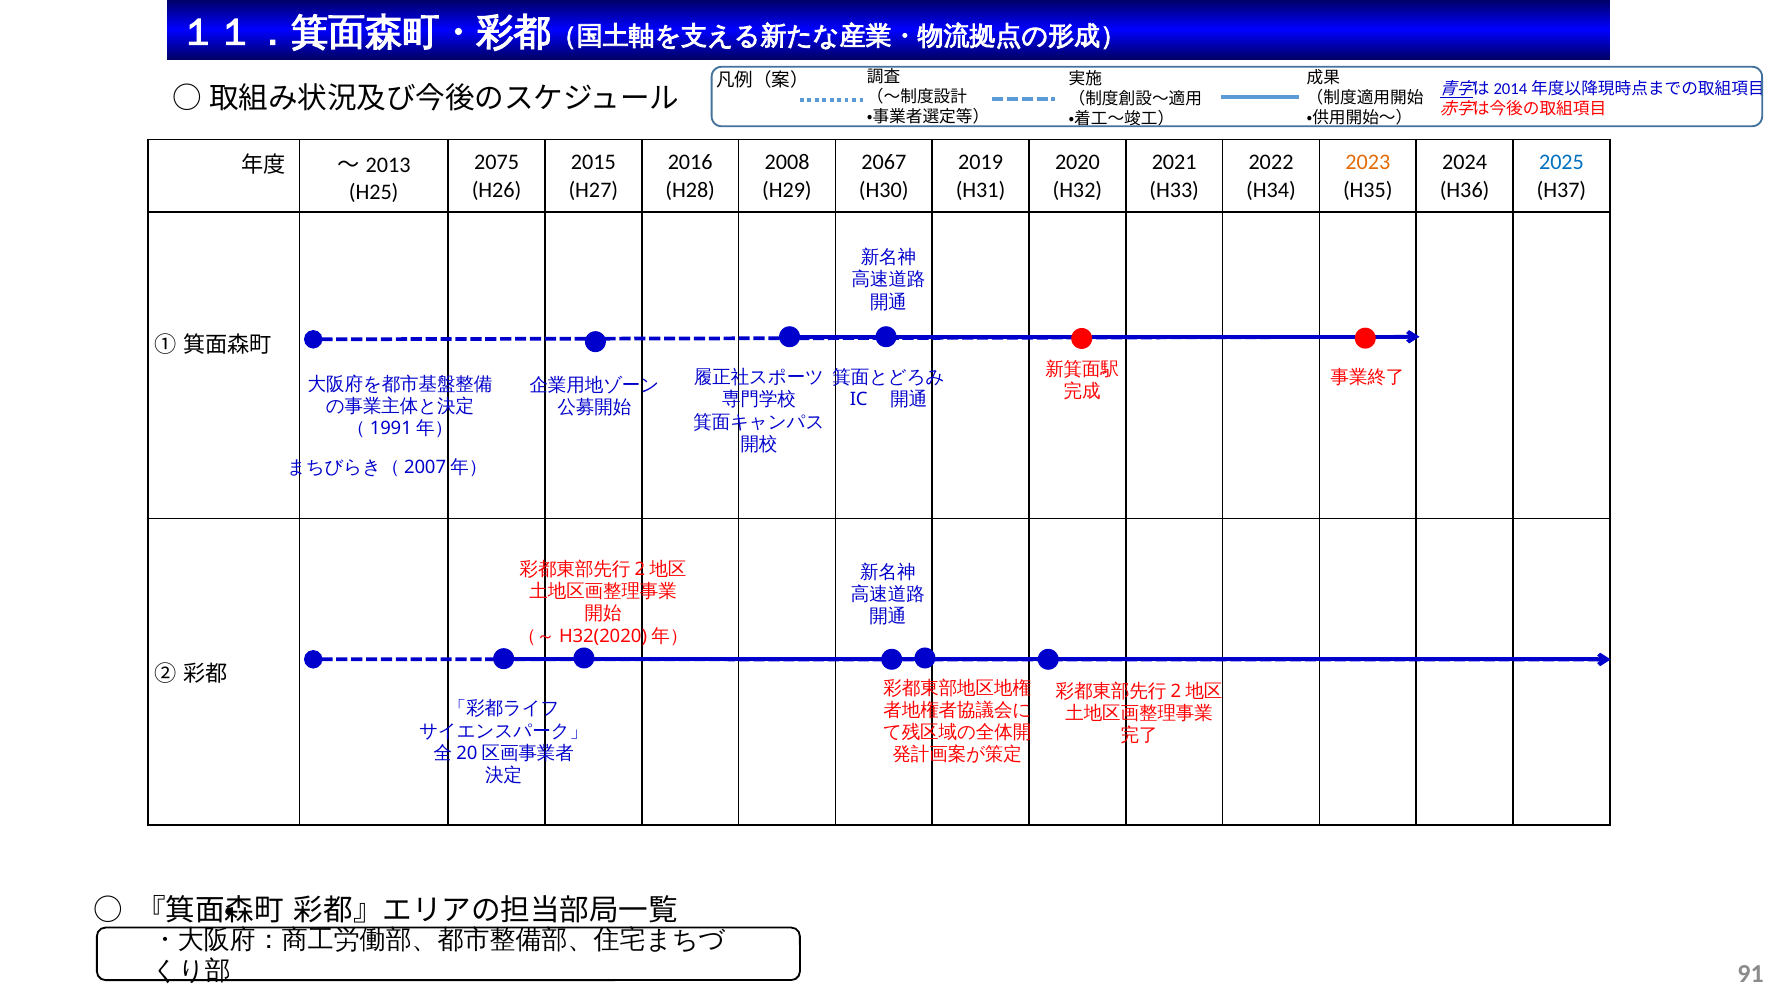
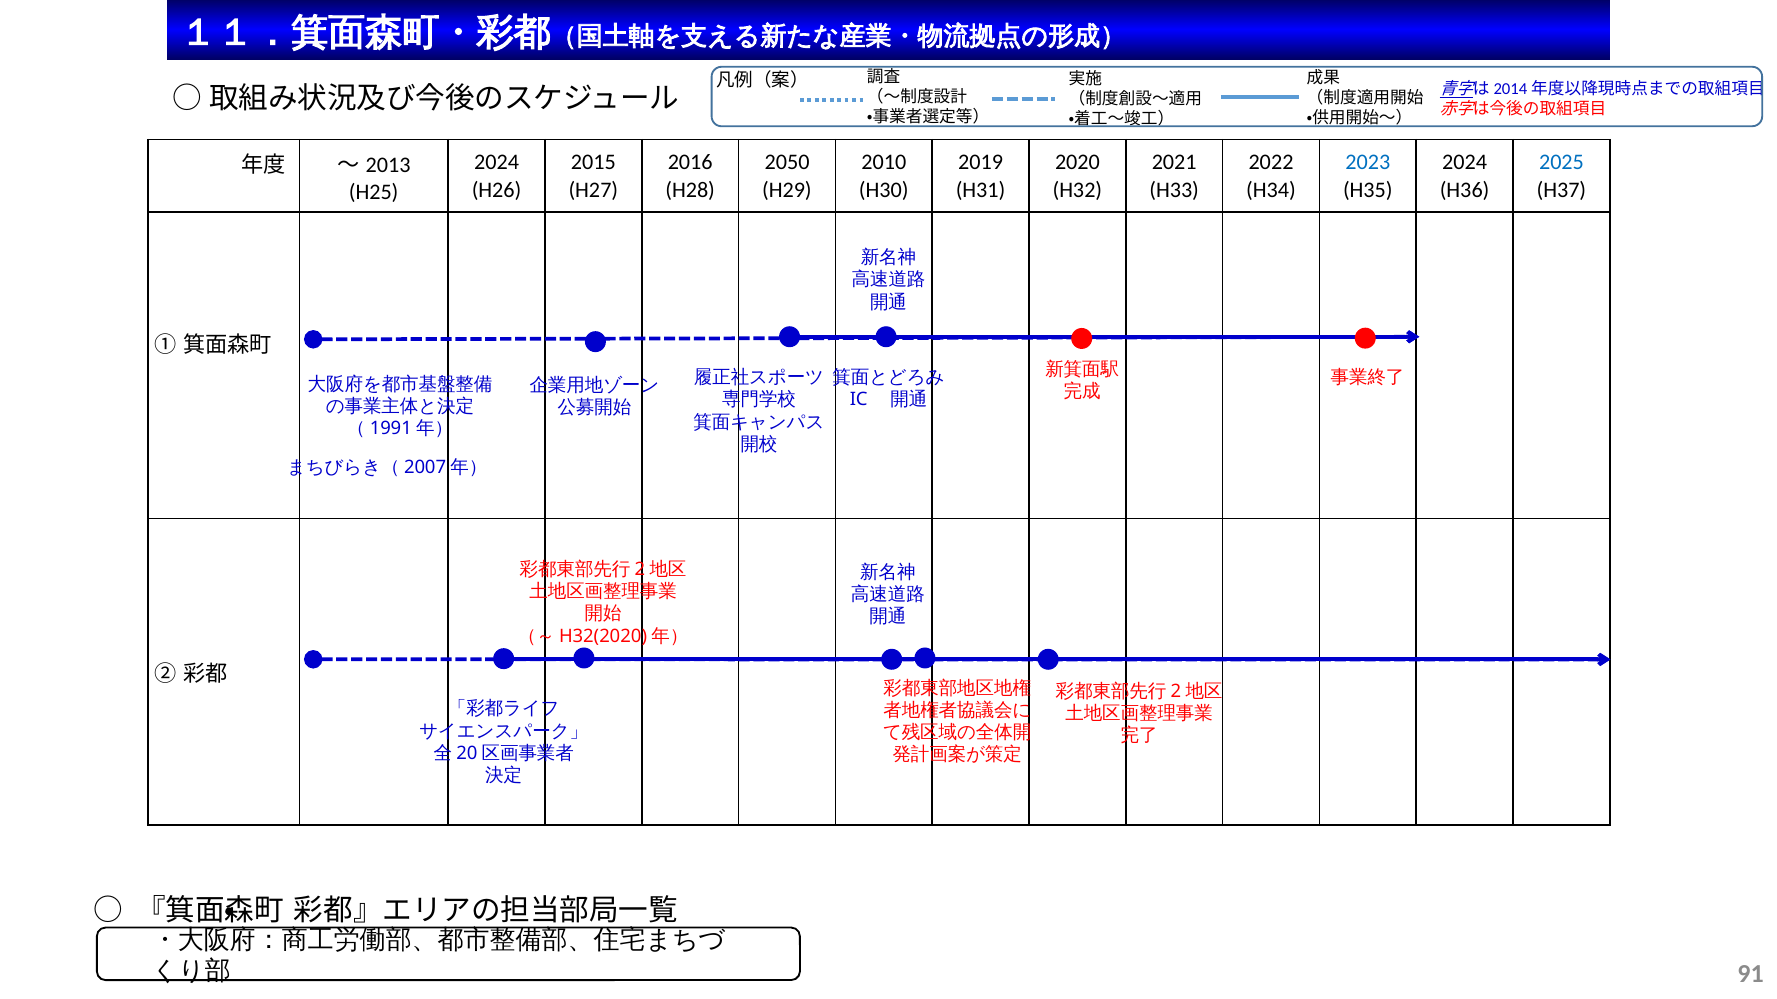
2075: 2075 -> 2024 (497, 163)
2008: 2008 -> 2050 (787, 163)
2067: 2067 -> 2010 (884, 163)
2023 colour: orange -> blue (1368, 163)
